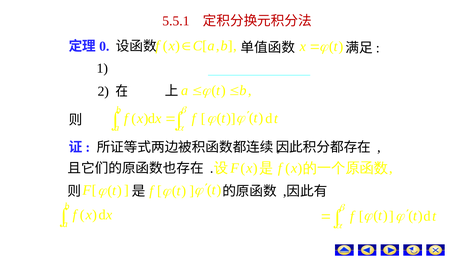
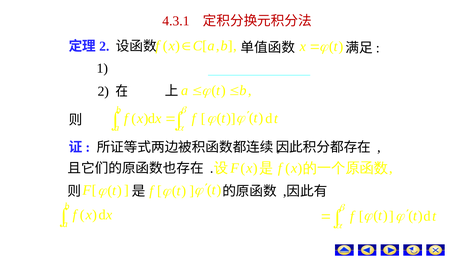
5.5.1: 5.5.1 -> 4.3.1 (176, 21)
0: 0 -> 2 (104, 46)
